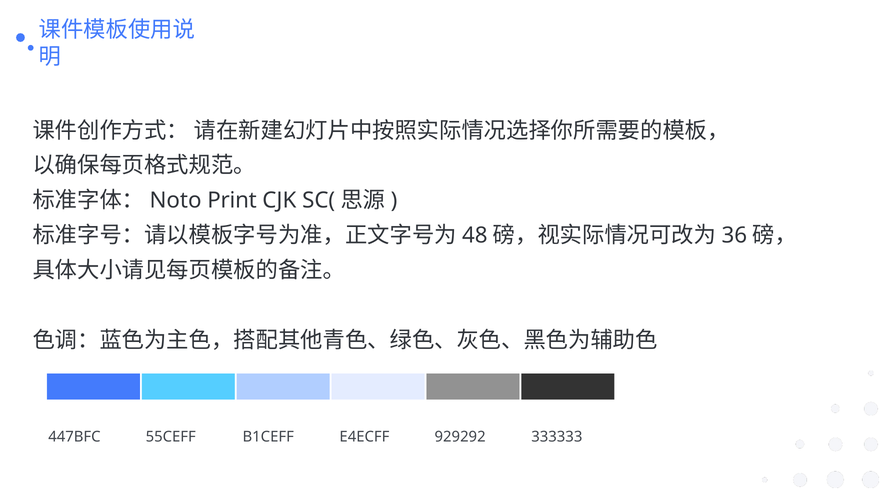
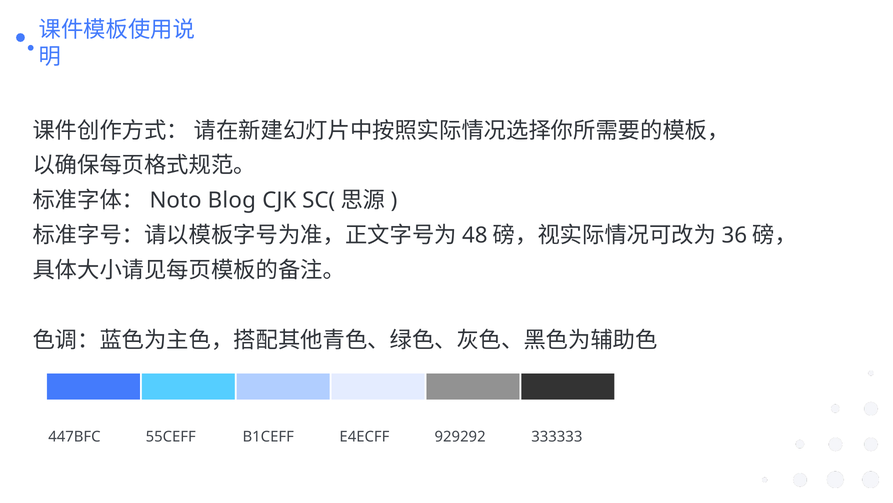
Print: Print -> Blog (232, 200)
